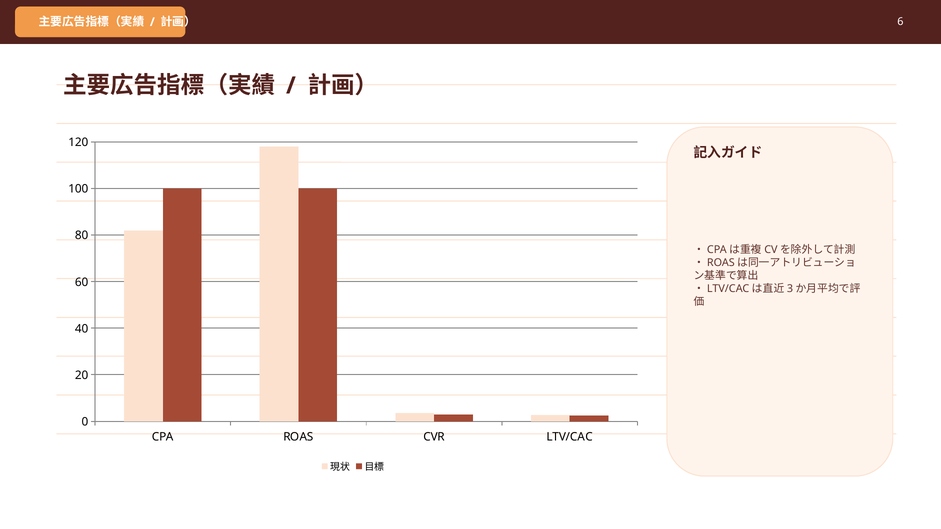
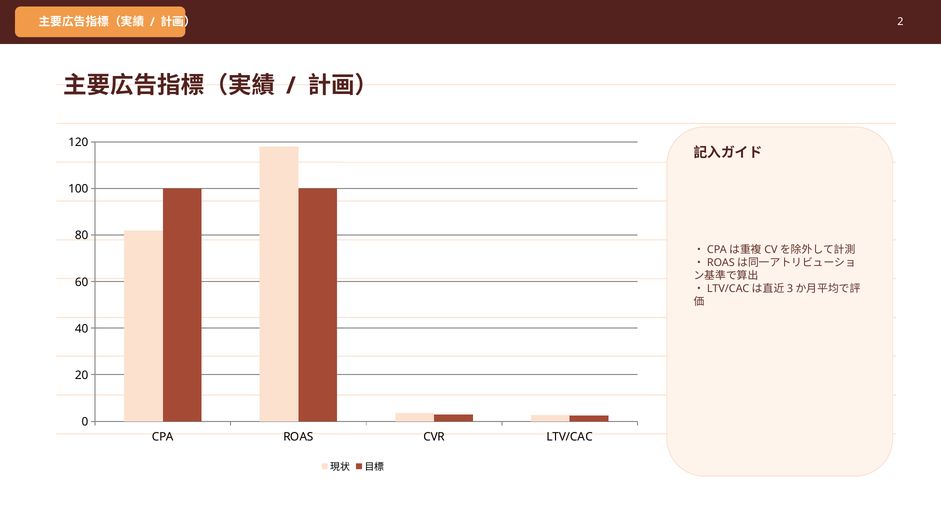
6: 6 -> 2 (900, 22)
